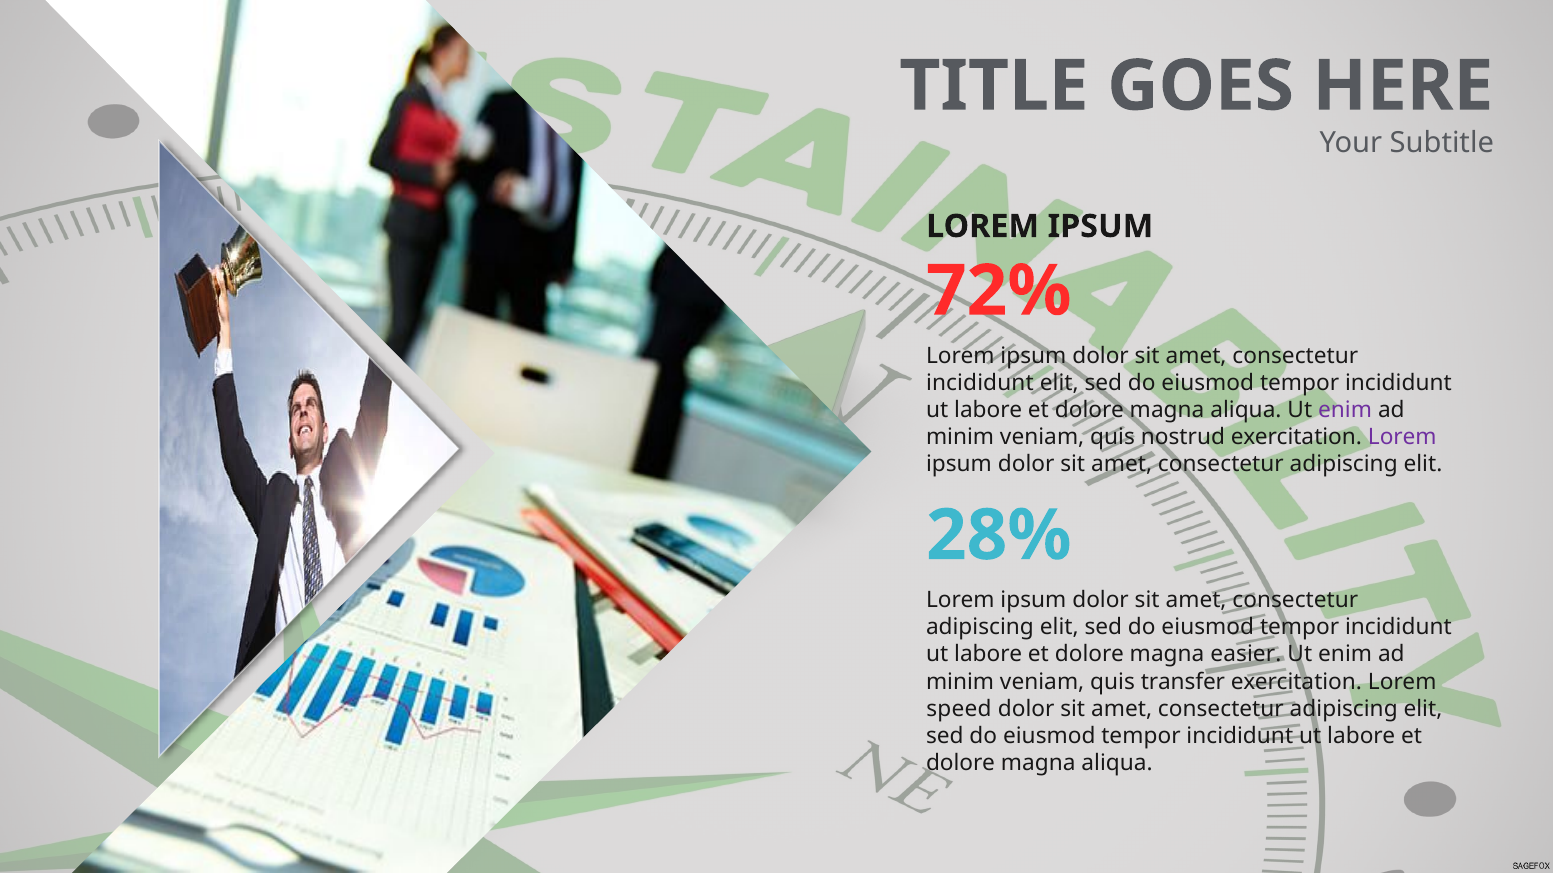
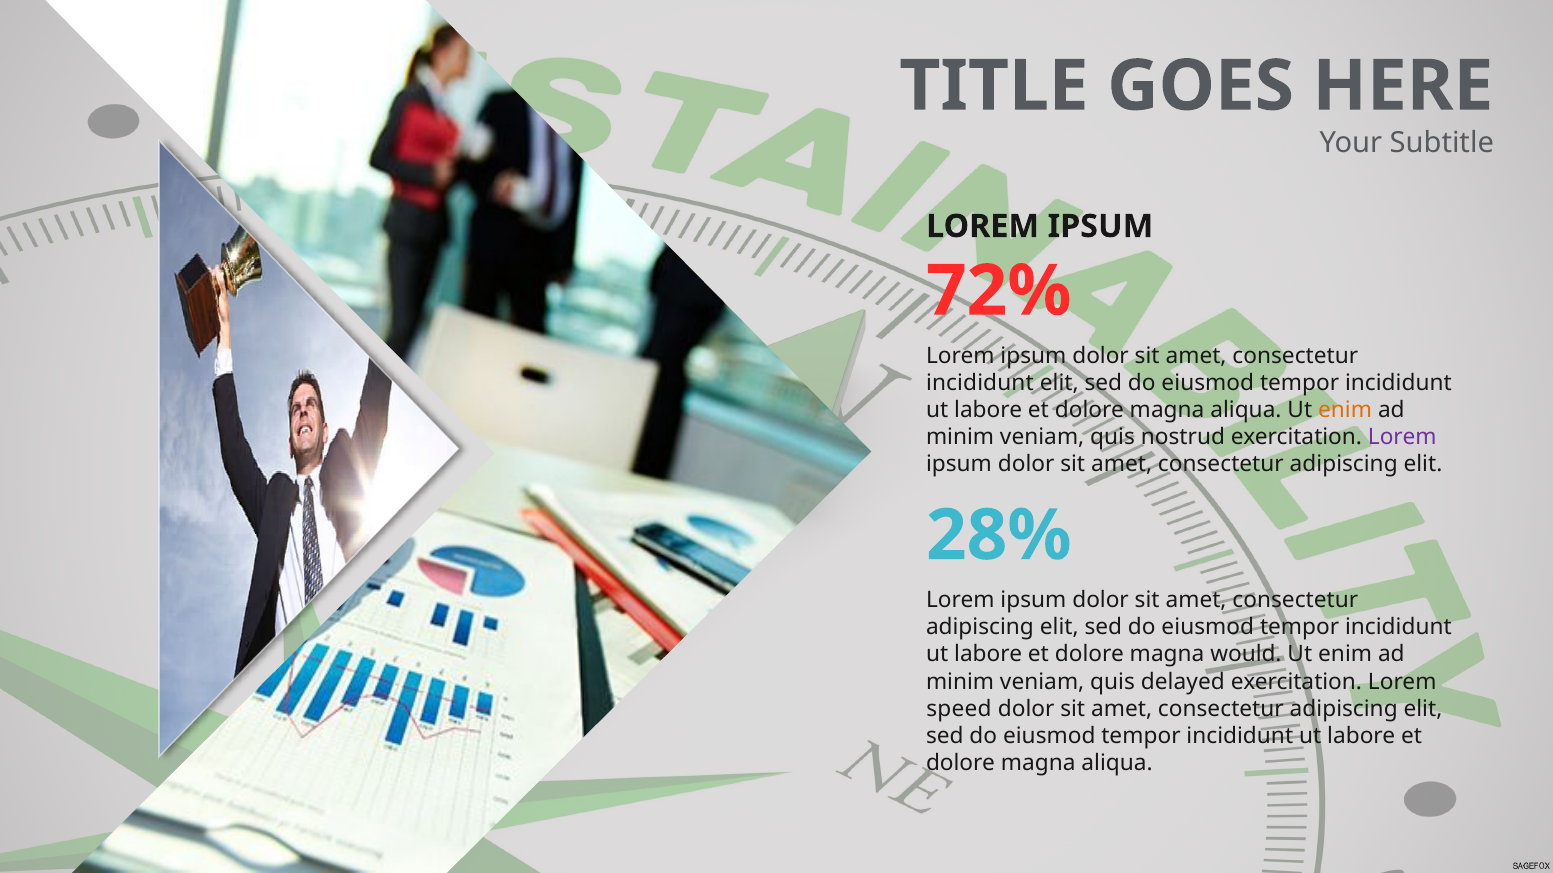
enim colour: purple -> orange (1345, 410)
easier: easier -> would (1246, 655)
transfer: transfer -> delayed (1183, 682)
